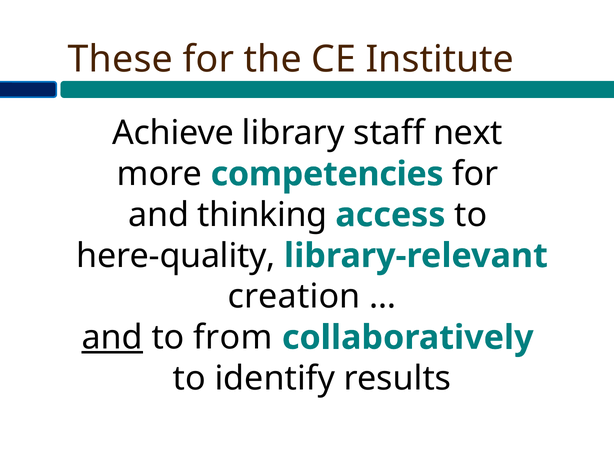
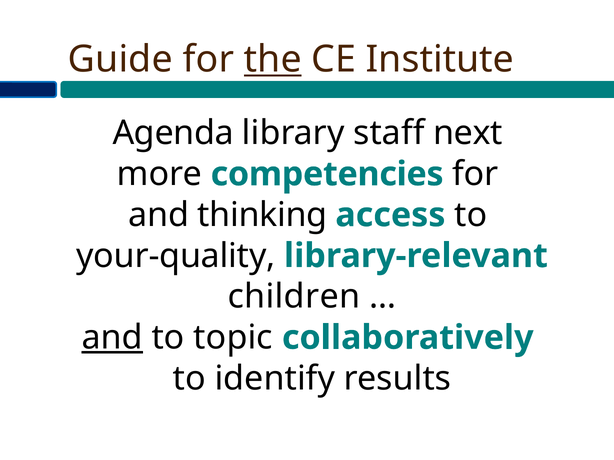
These: These -> Guide (120, 59)
the underline: none -> present (273, 59)
Achieve: Achieve -> Agenda (173, 133)
here-quality: here-quality -> your-quality (176, 256)
creation: creation -> children (294, 297)
from: from -> topic (233, 338)
